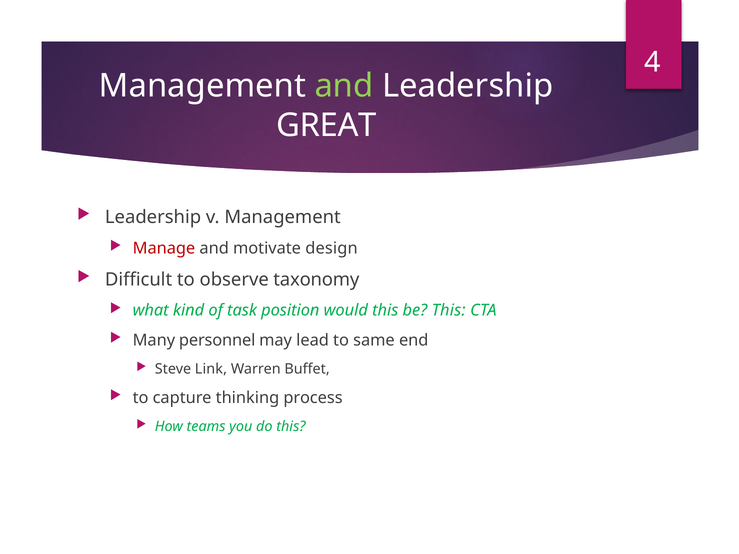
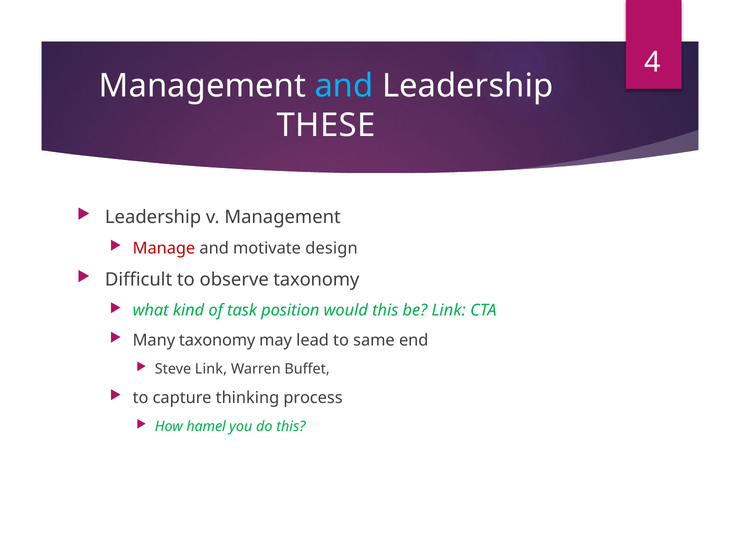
and colour: light green -> light blue (344, 86)
GREAT: GREAT -> THESE (326, 126)
be This: This -> Link (449, 311)
Many personnel: personnel -> taxonomy (217, 341)
teams: teams -> hamel (206, 427)
